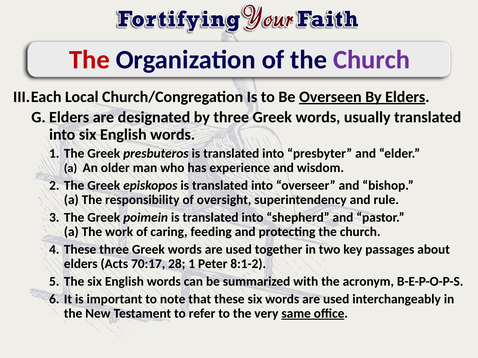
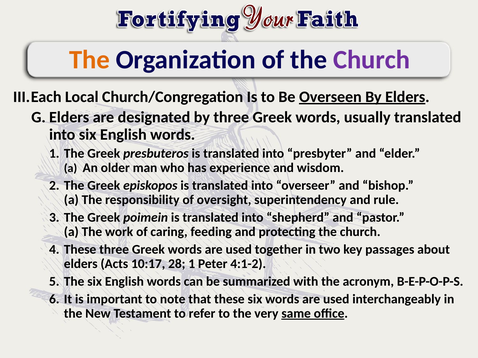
The colour: red -> orange (89, 60)
70:17: 70:17 -> 10:17 (148, 264)
8:1-2: 8:1-2 -> 4:1-2 (248, 264)
